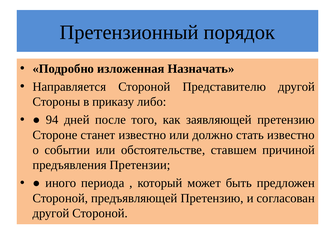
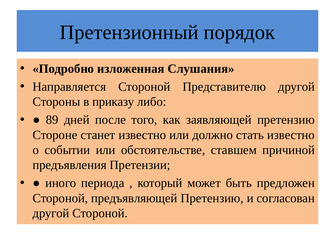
Назначать: Назначать -> Слушания (201, 69)
94: 94 -> 89 (52, 120)
